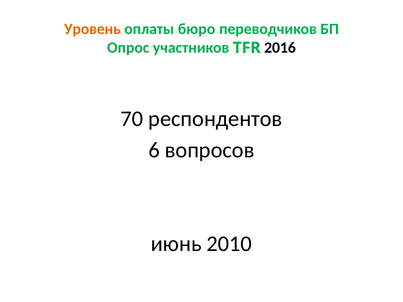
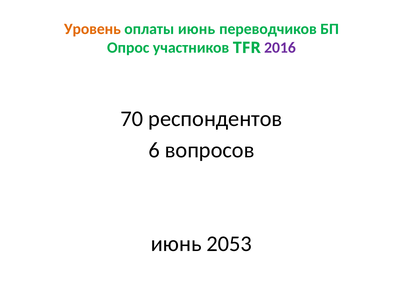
оплаты бюро: бюро -> июнь (197, 29)
2016 colour: black -> purple (280, 48)
2010: 2010 -> 2053 (229, 244)
